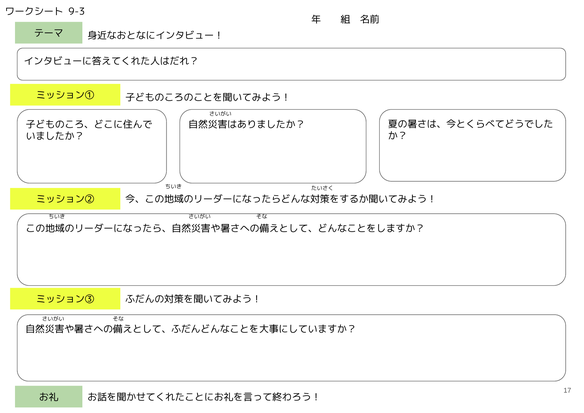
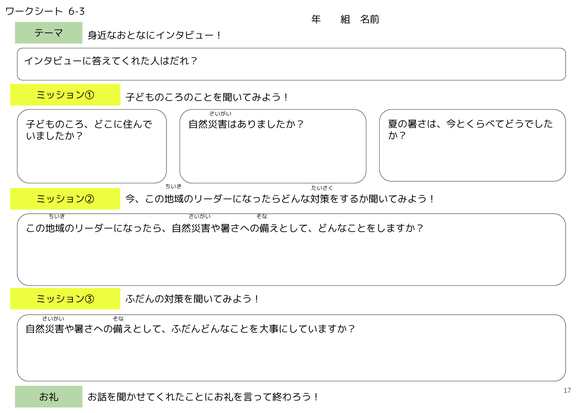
9-3: 9-3 -> 6-3 (77, 12)
